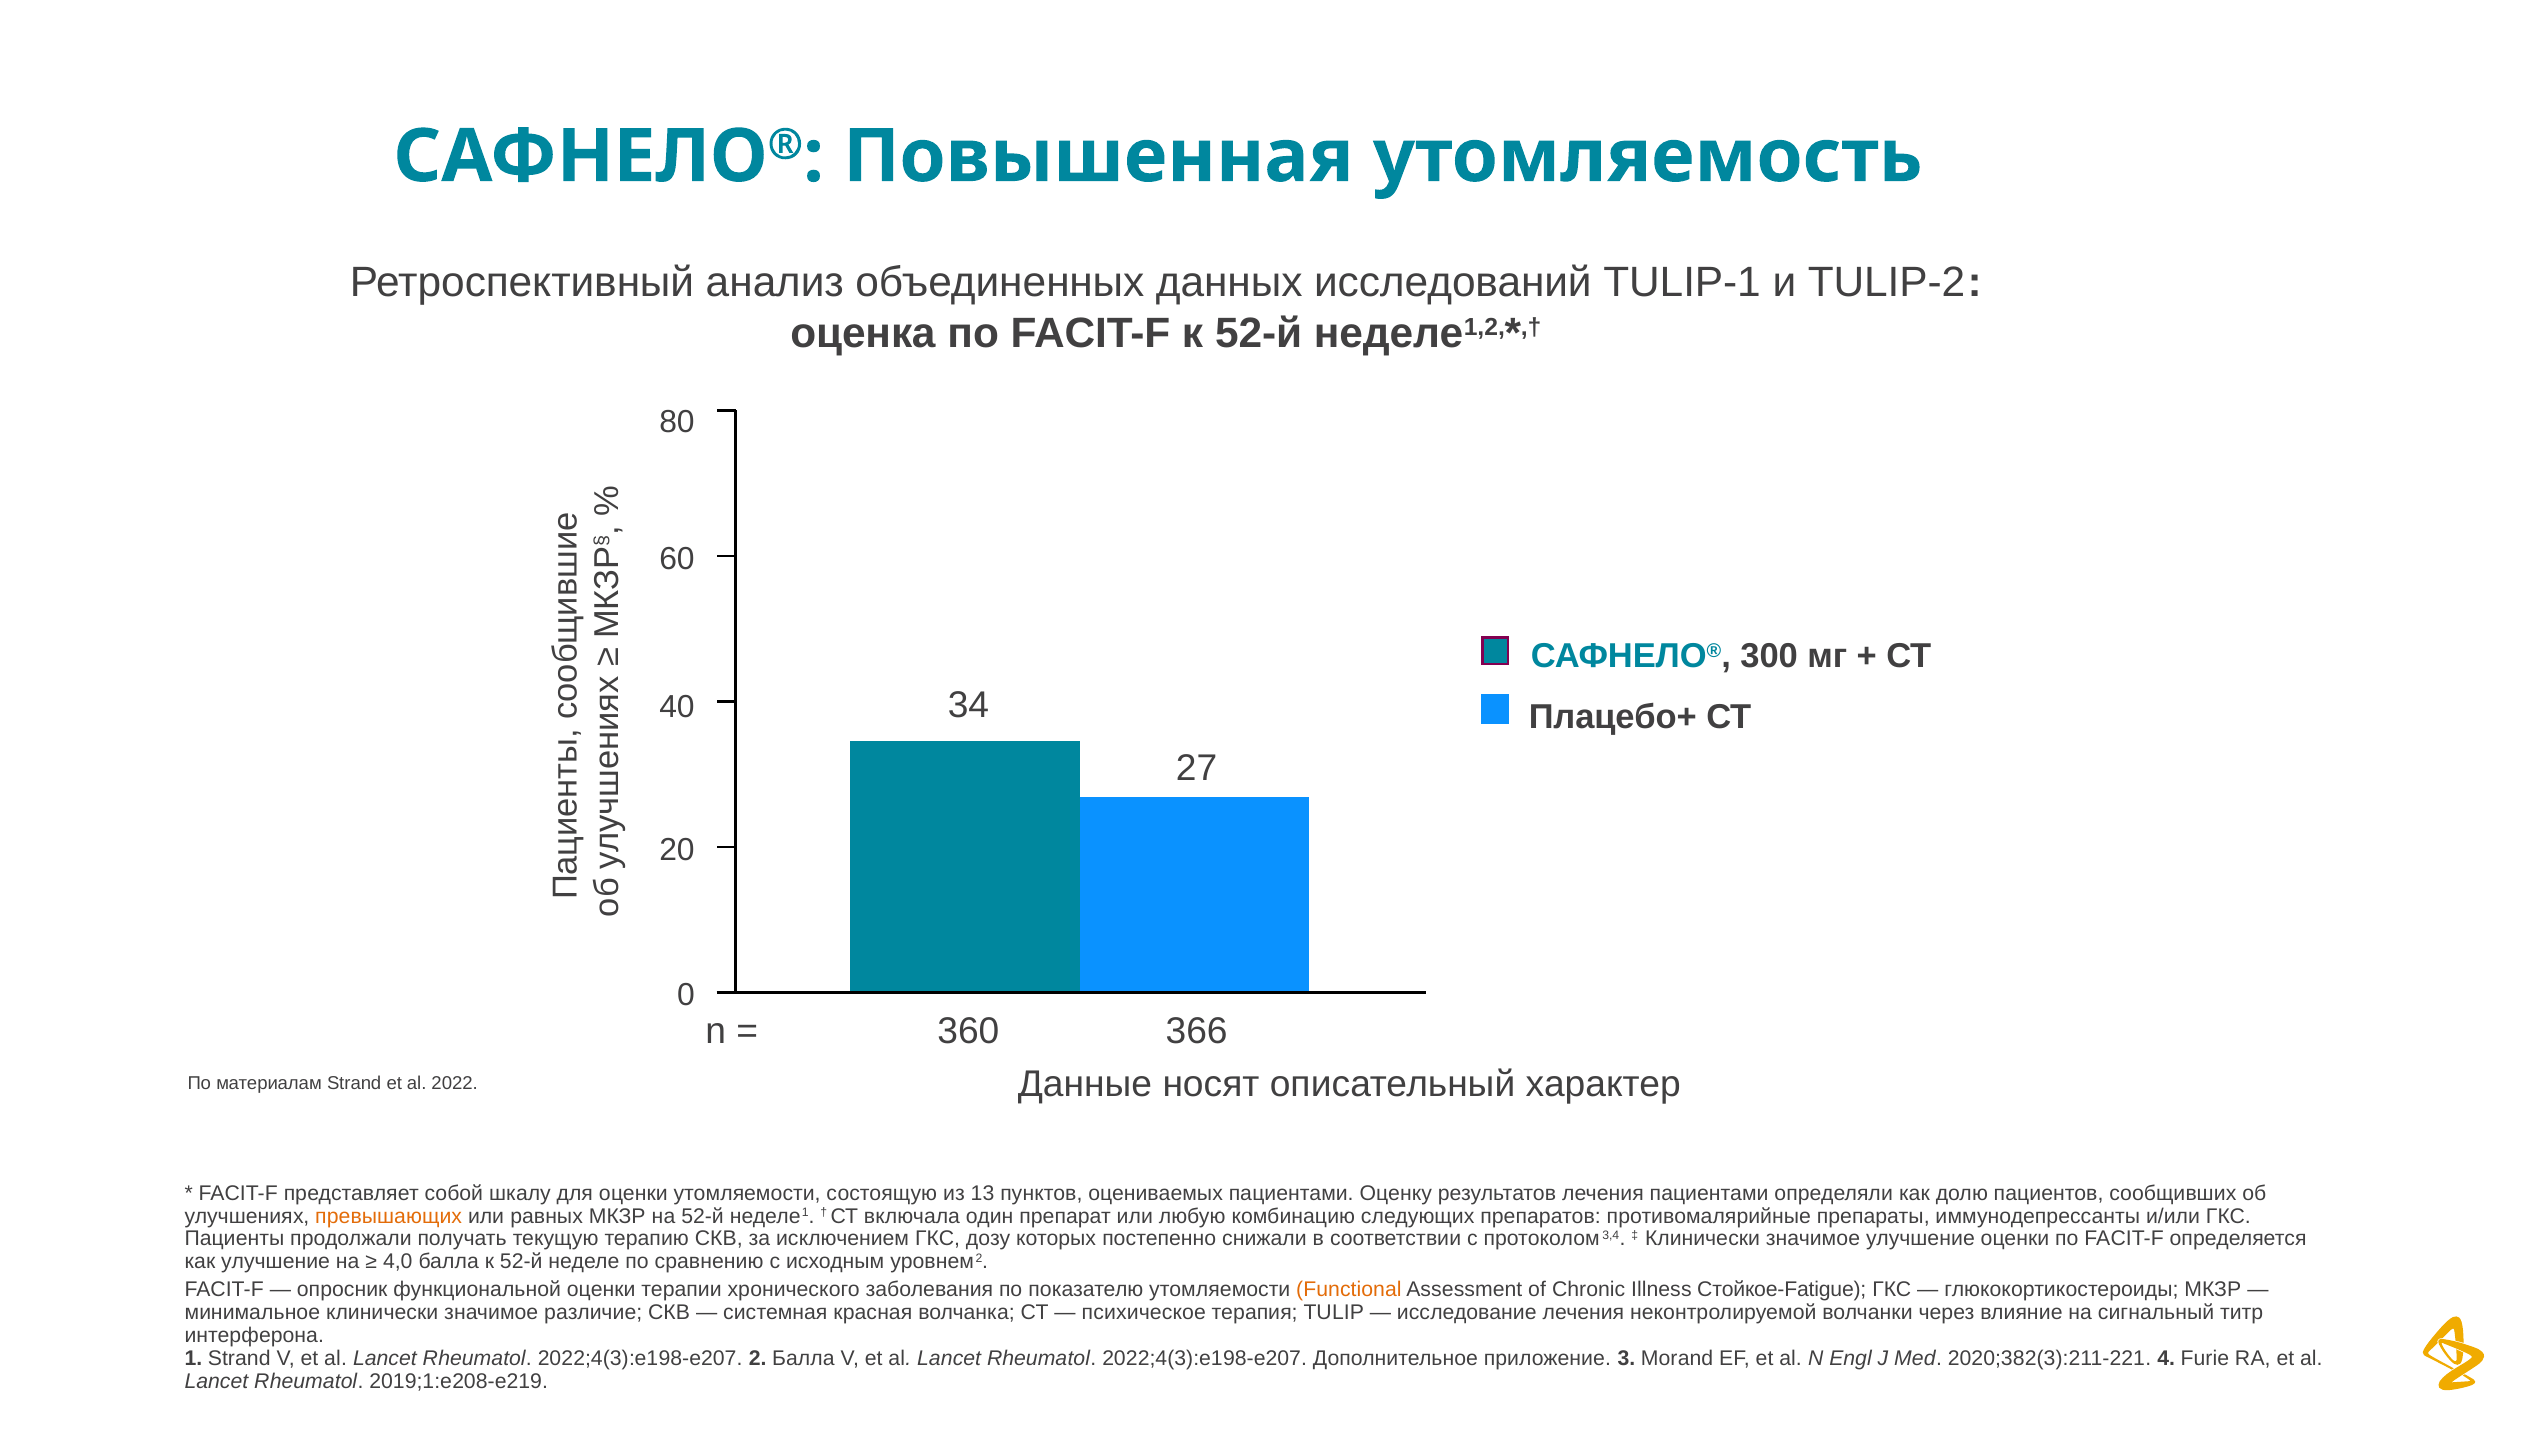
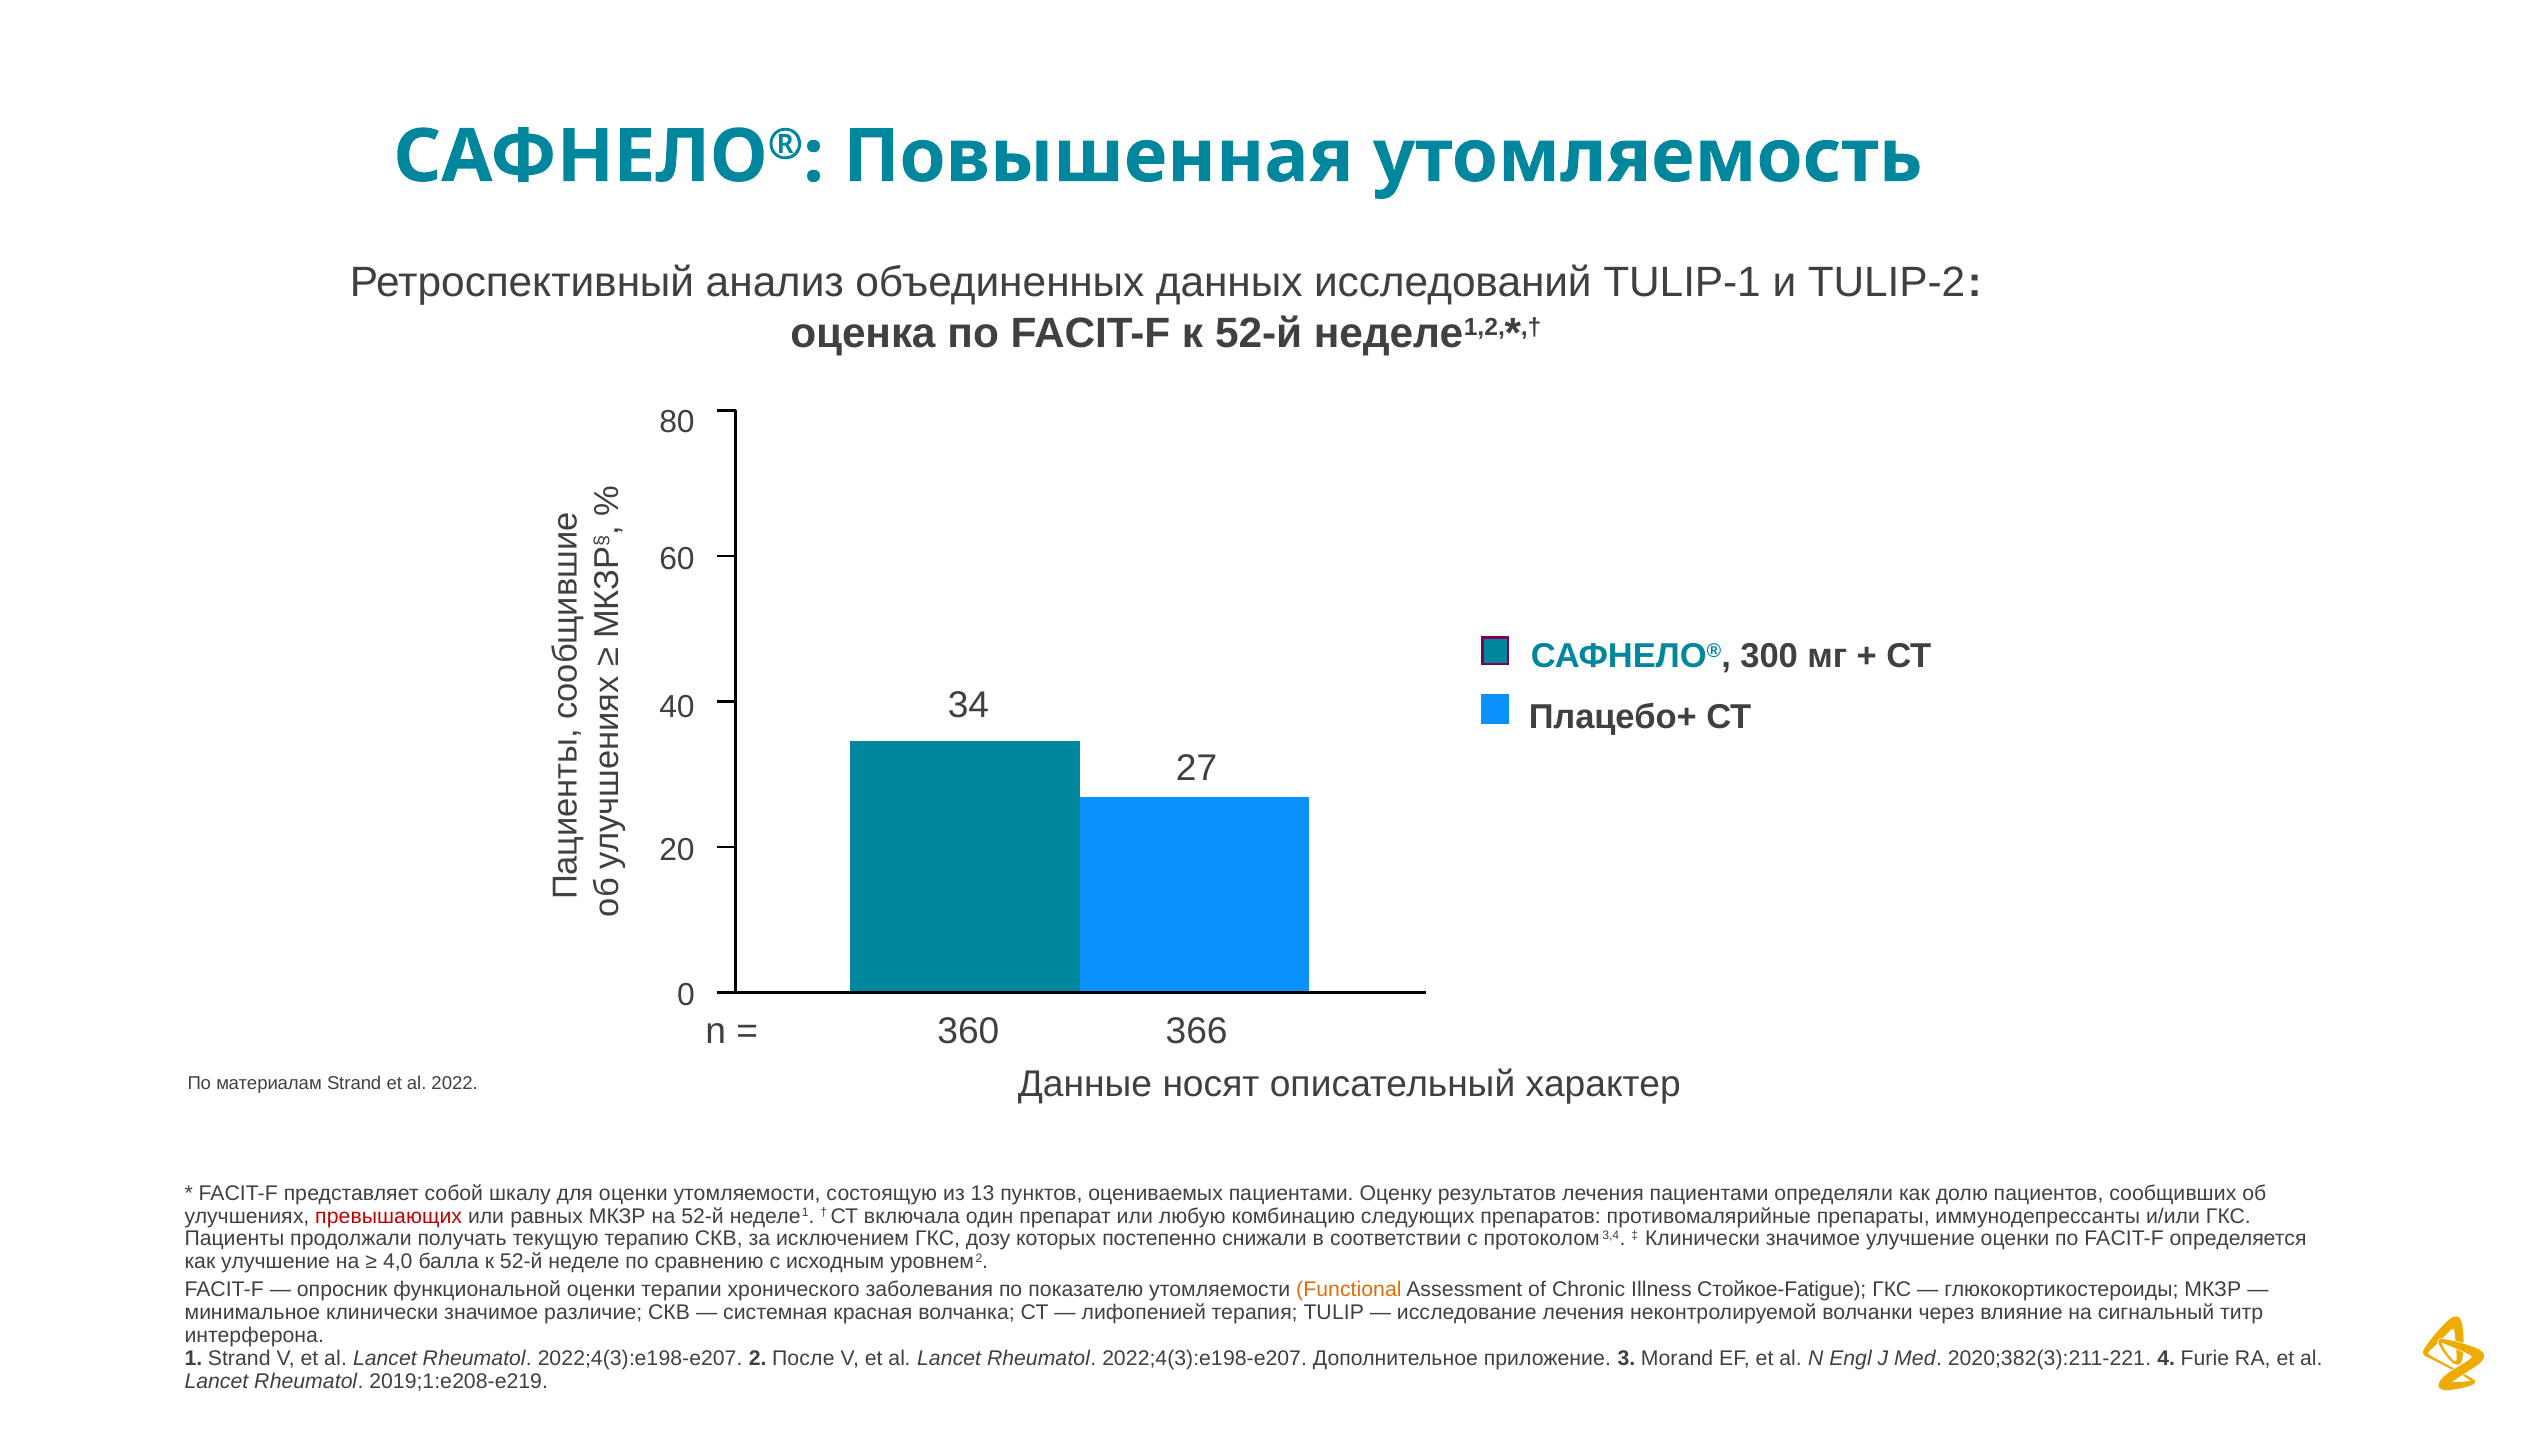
превышающих colour: orange -> red (389, 1217)
психическое: психическое -> лифопенией (1144, 1313)
2 Балла: Балла -> После (803, 1359)
